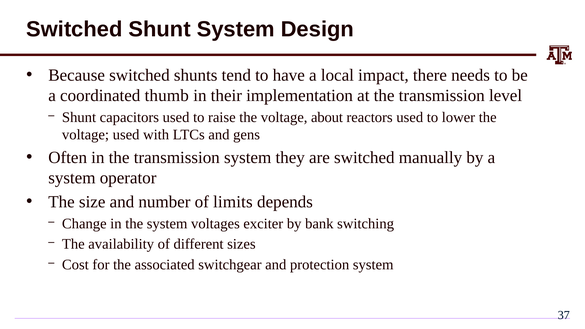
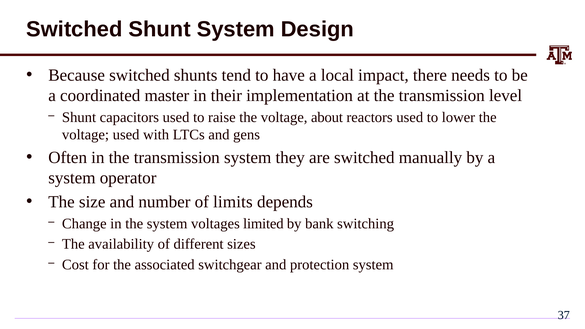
thumb: thumb -> master (167, 96)
exciter: exciter -> limited (263, 224)
